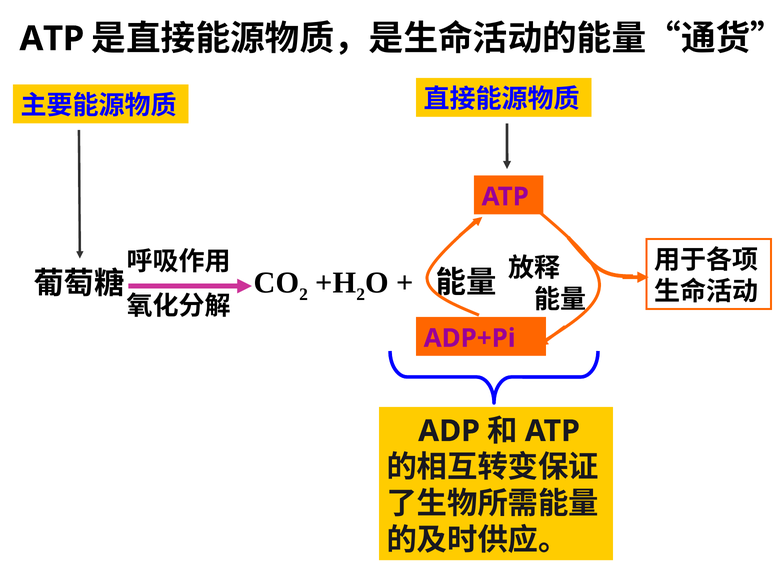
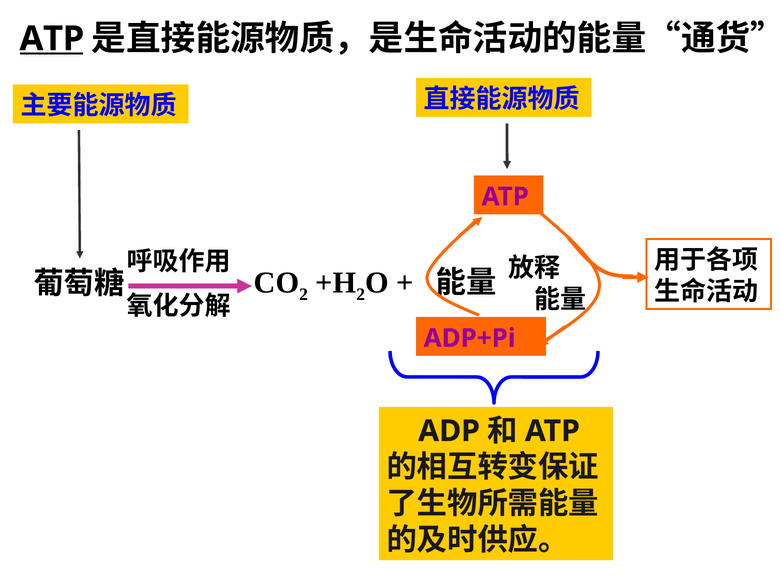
ATP underline: none -> present (52, 39)
